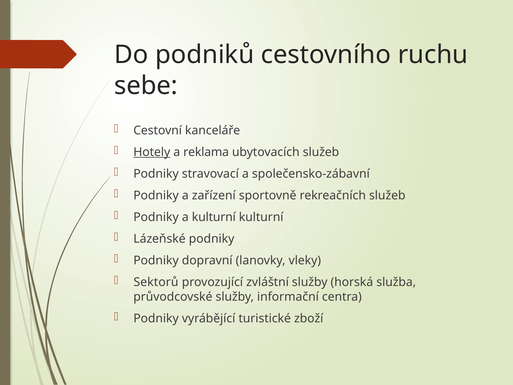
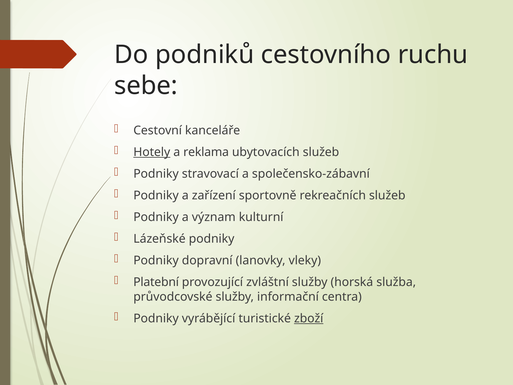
a kulturní: kulturní -> význam (214, 217)
Sektorů: Sektorů -> Platební (156, 282)
zboží underline: none -> present (309, 318)
